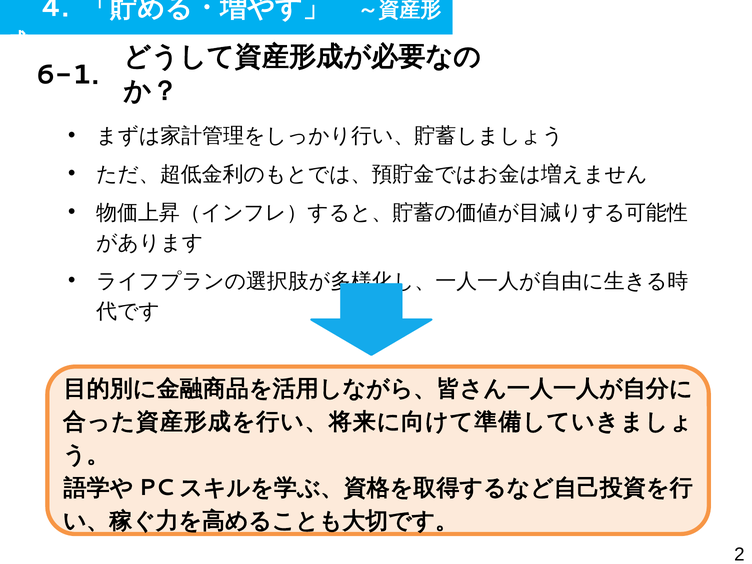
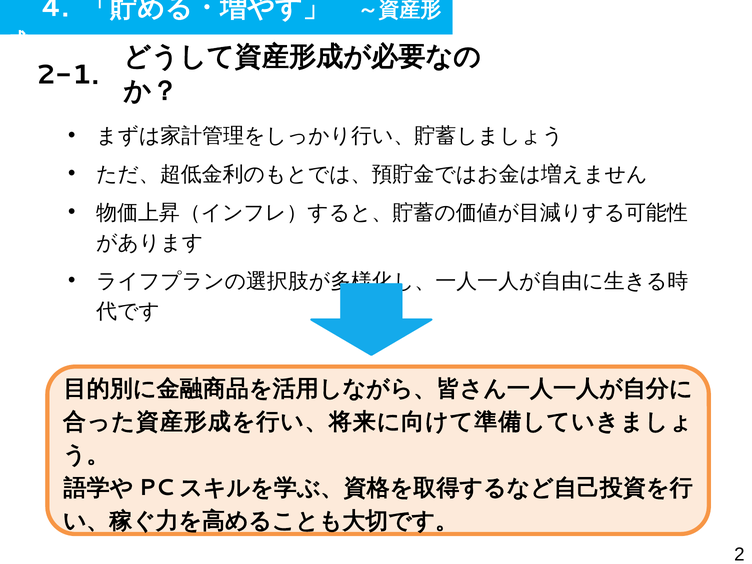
6-1: 6-1 -> 2-1 (68, 75)
